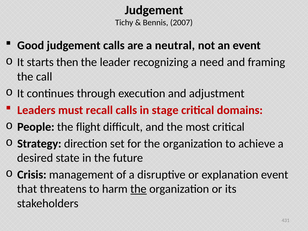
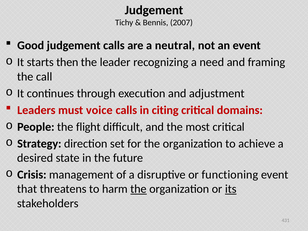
recall: recall -> voice (99, 110)
stage: stage -> citing (165, 110)
explanation: explanation -> functioning (230, 175)
its underline: none -> present (231, 189)
